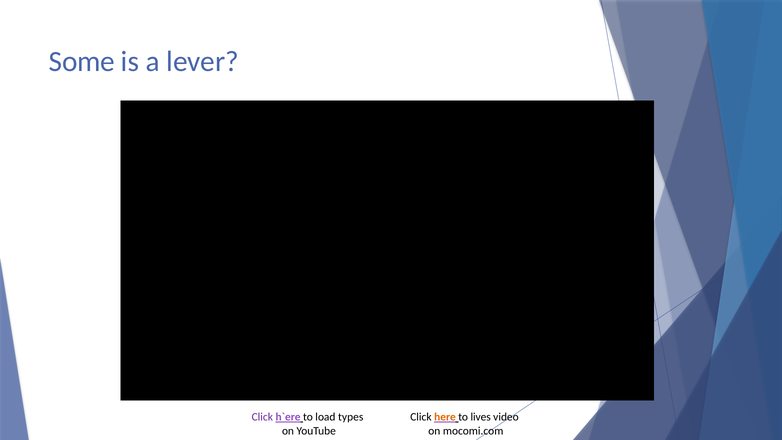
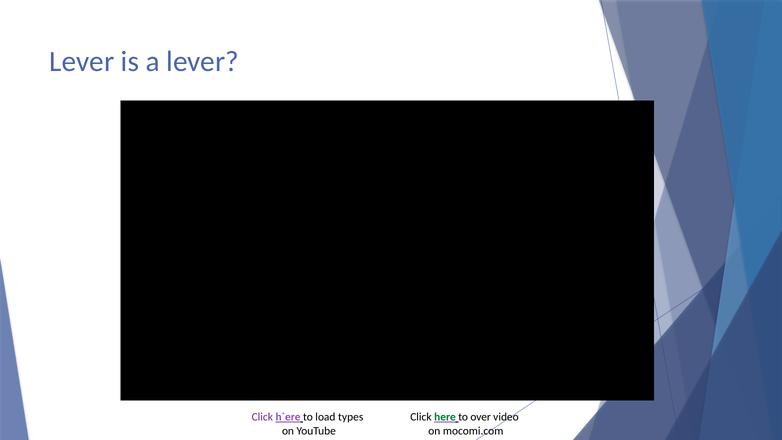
Some: Some -> Lever (82, 62)
here colour: orange -> green (445, 417)
lives: lives -> over (481, 417)
